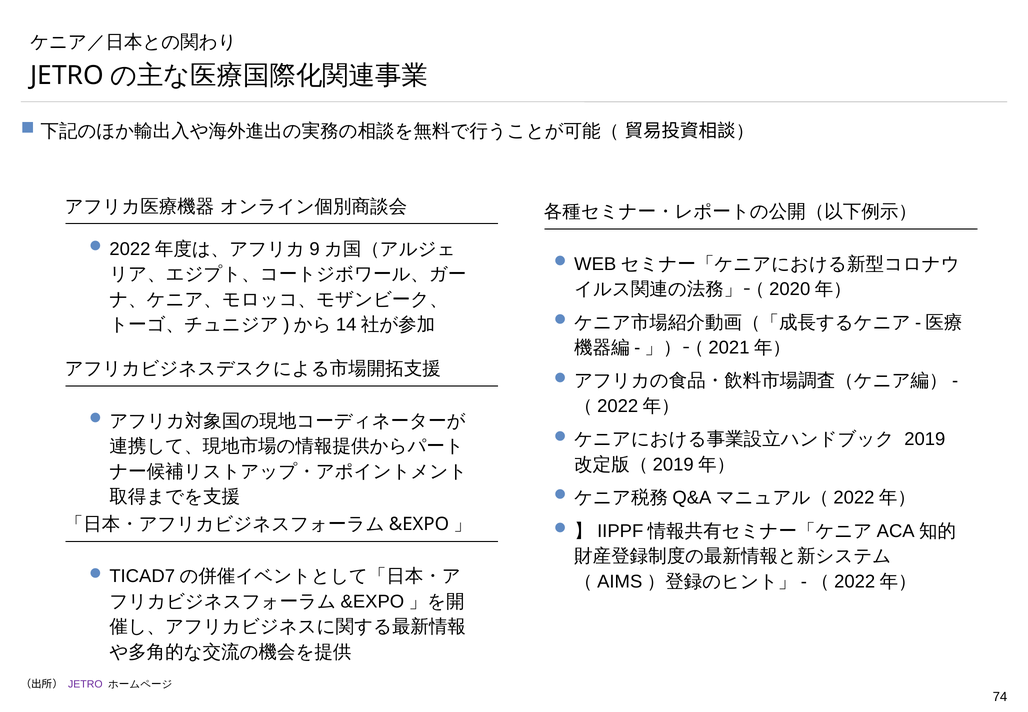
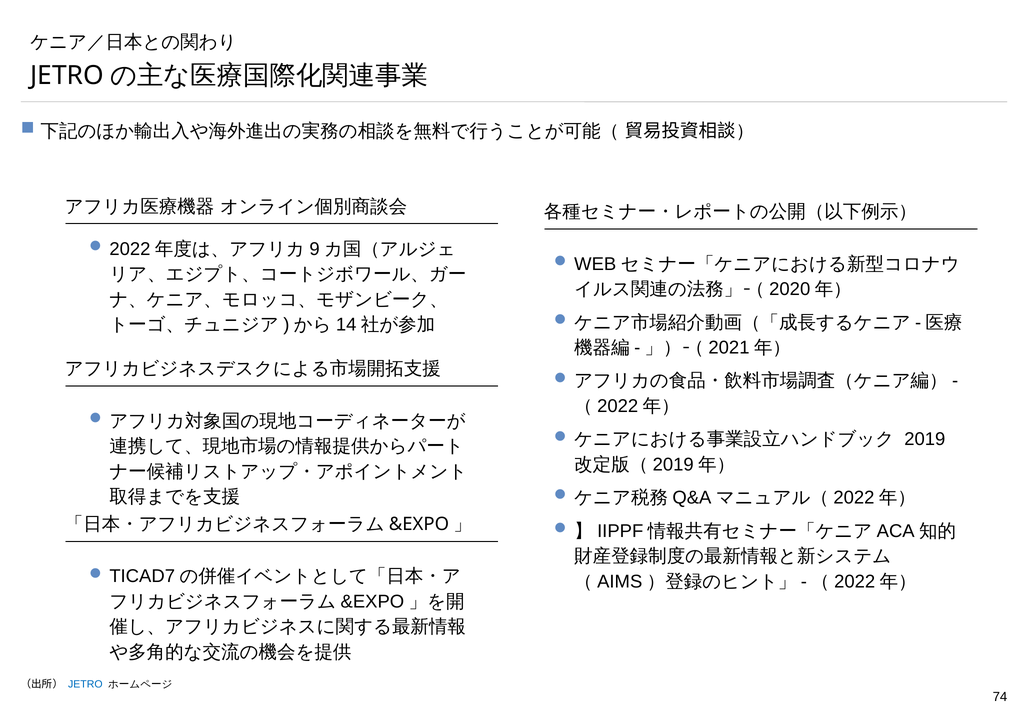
JETRO colour: purple -> blue (85, 684)
